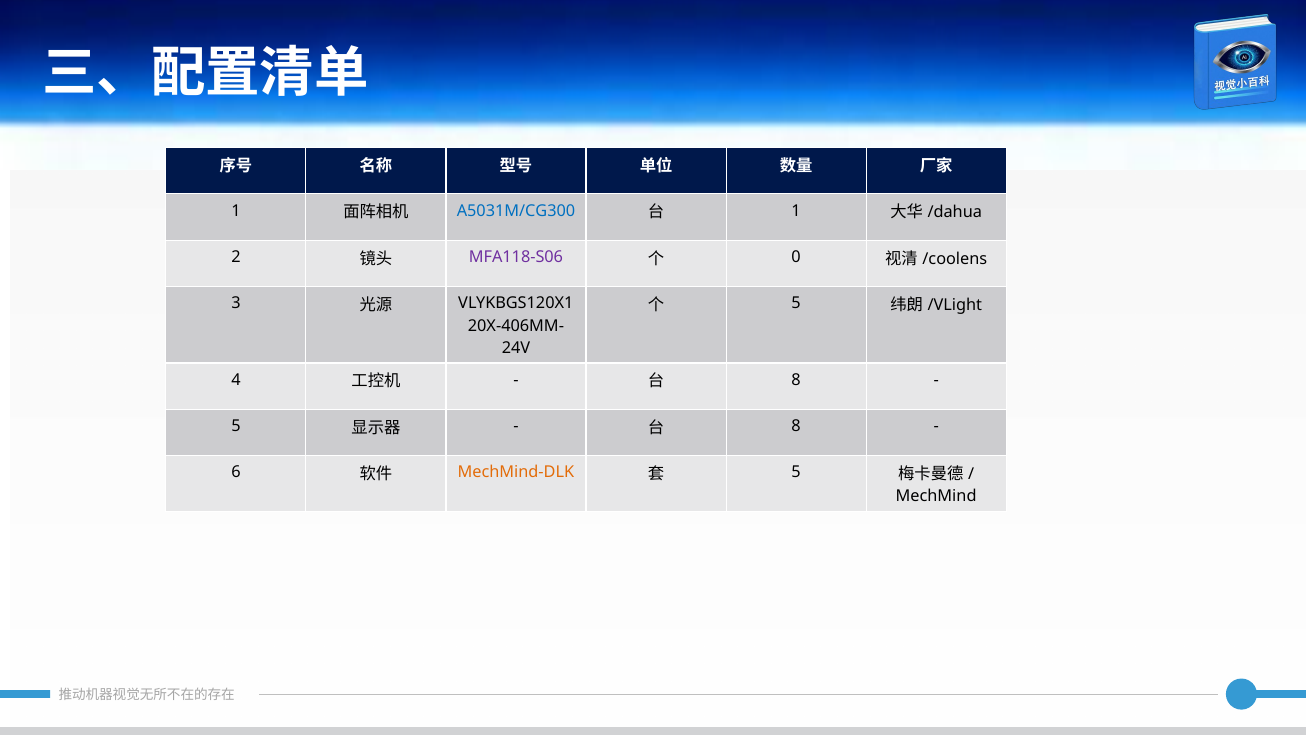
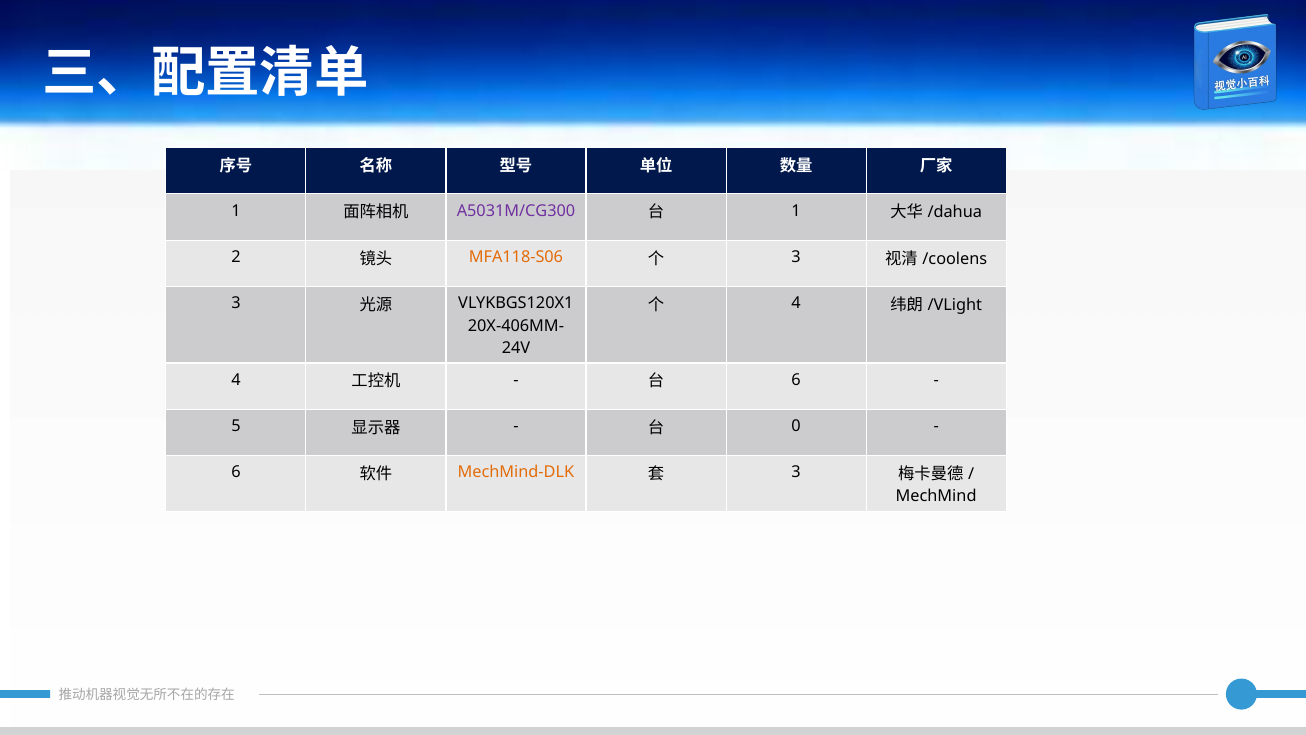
A5031M/CG300 colour: blue -> purple (516, 211)
MFA118-S06 colour: purple -> orange (516, 257)
0: 0 -> 3 (796, 257)
5: 5 -> 4 (796, 303)
8: 8 -> 6 (796, 380)
8: 8 -> 0 (796, 426)
5: 5 -> 3 (796, 472)
